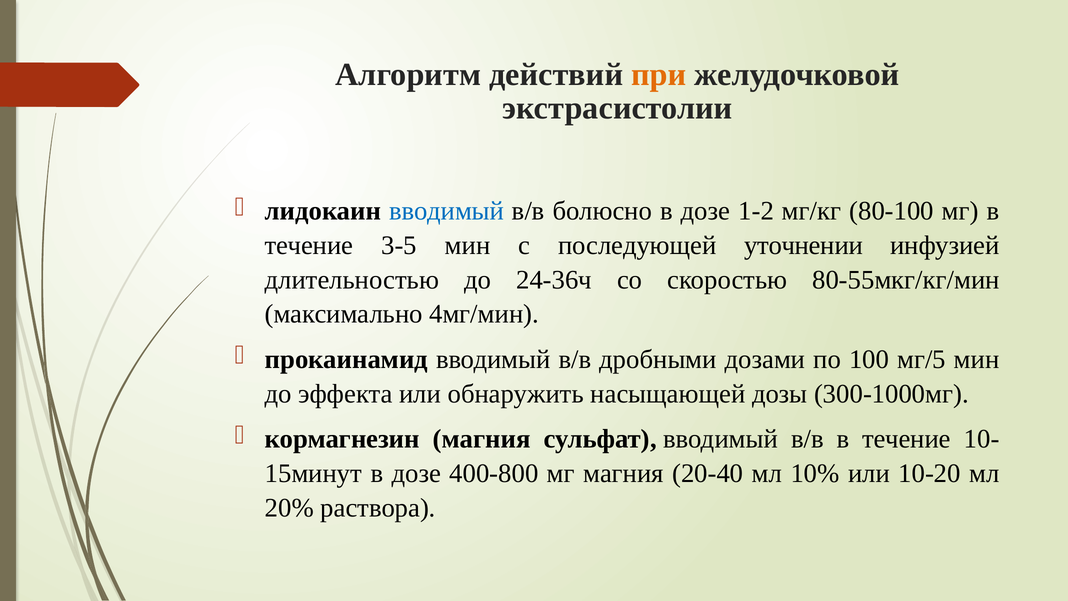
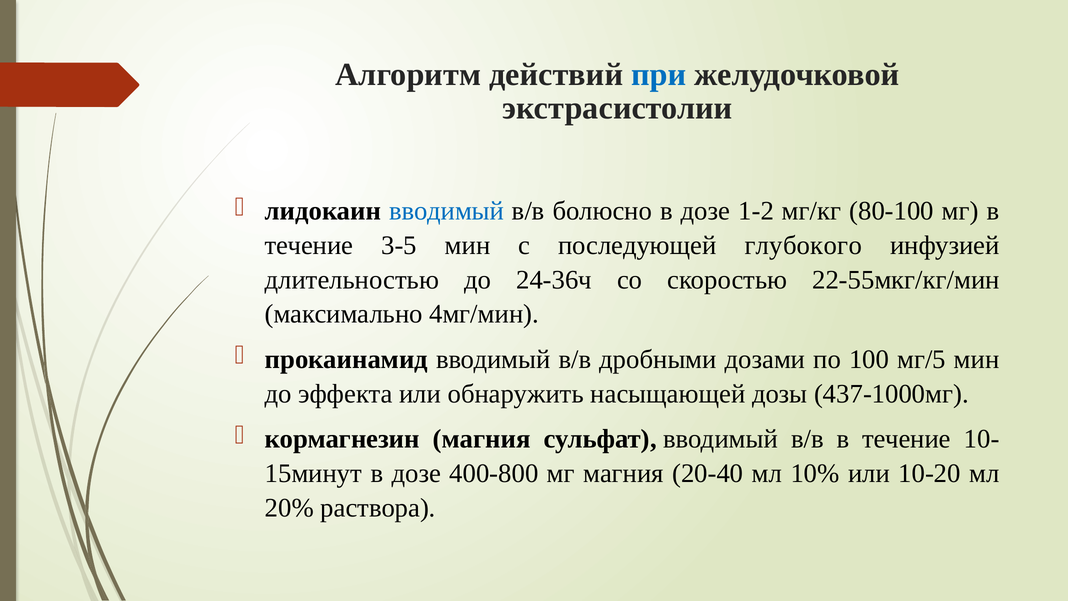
при colour: orange -> blue (659, 75)
уточнении: уточнении -> глубокого (803, 245)
80-55мкг/кг/мин: 80-55мкг/кг/мин -> 22-55мкг/кг/мин (906, 280)
300-1000мг: 300-1000мг -> 437-1000мг (891, 394)
